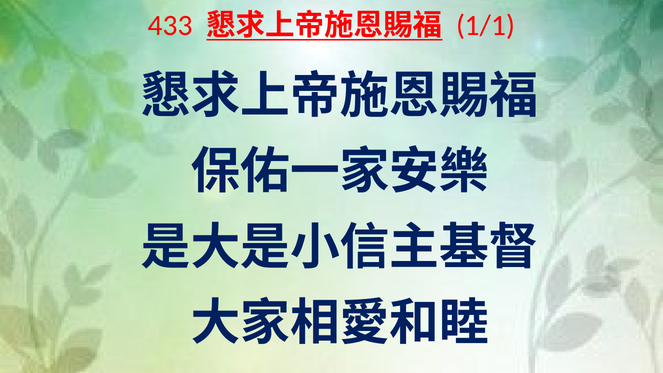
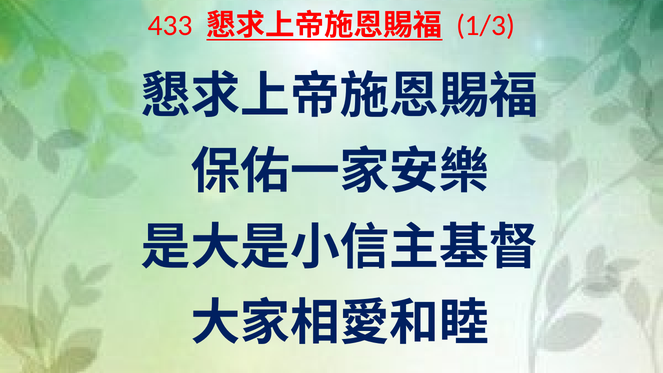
1/1: 1/1 -> 1/3 (486, 26)
